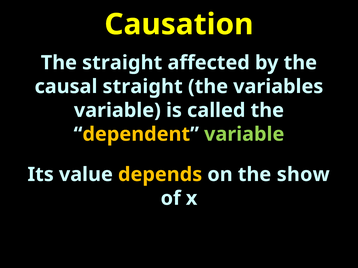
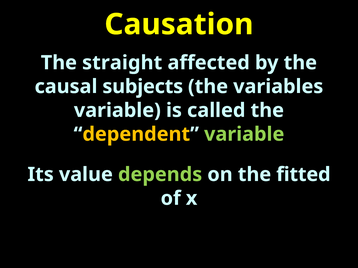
causal straight: straight -> subjects (143, 87)
depends colour: yellow -> light green (160, 175)
show: show -> fitted (303, 175)
